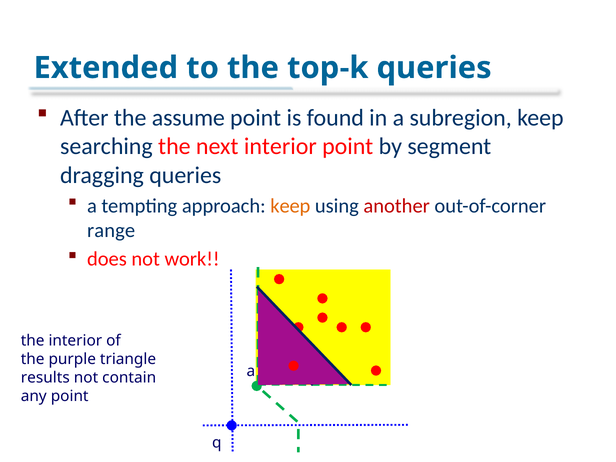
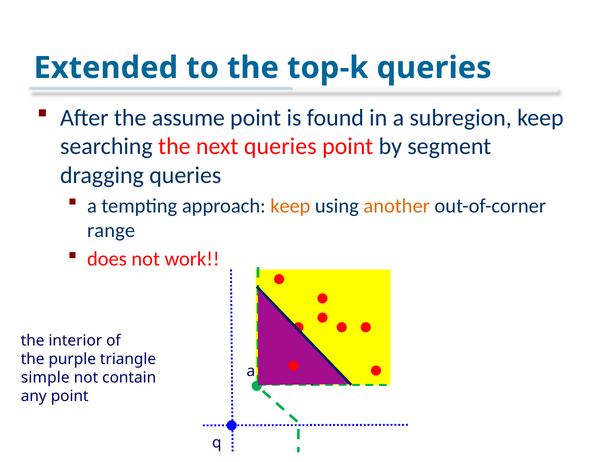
next interior: interior -> queries (280, 146)
another colour: red -> orange (397, 206)
results: results -> simple (45, 378)
